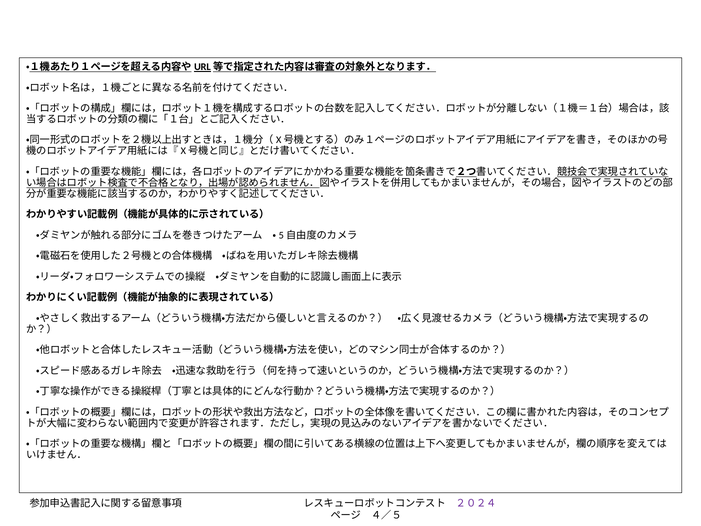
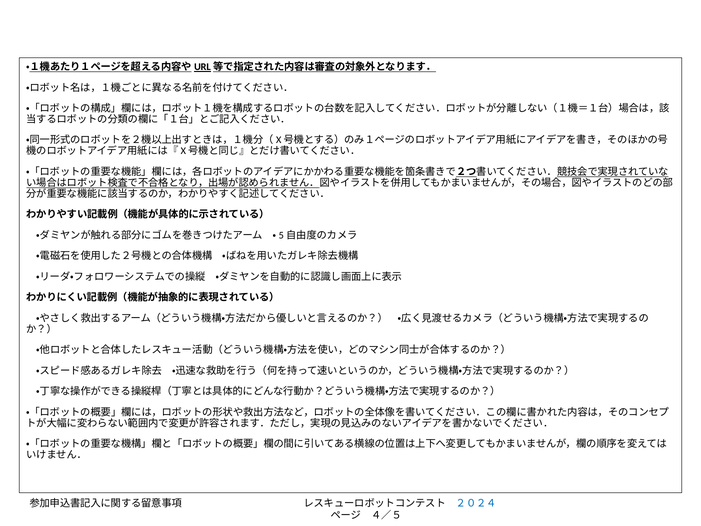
２０２４ colour: purple -> blue (476, 503)
